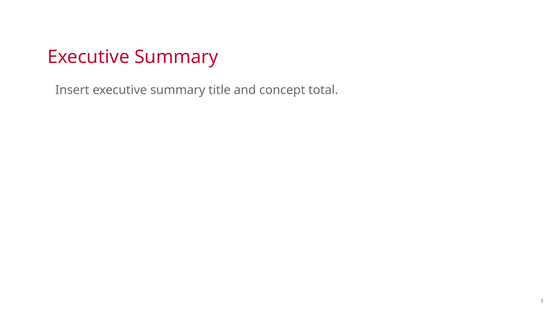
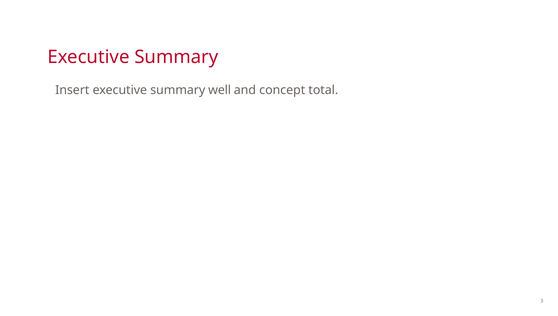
title: title -> well (220, 90)
